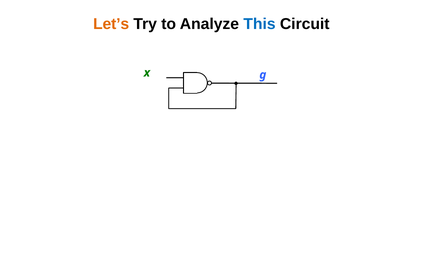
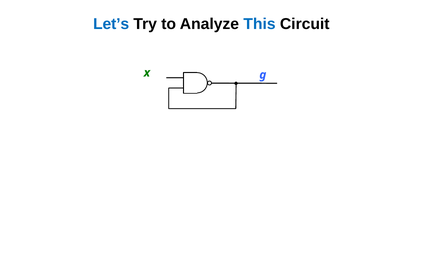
Let’s colour: orange -> blue (111, 24)
